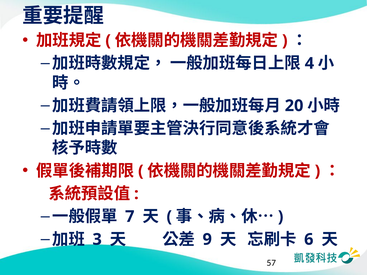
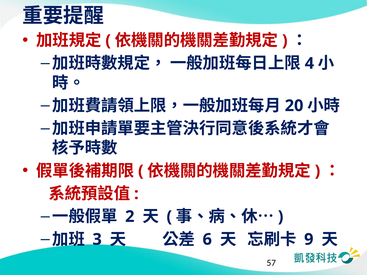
7: 7 -> 2 (130, 217)
9: 9 -> 6 (207, 240)
6: 6 -> 9 (309, 240)
